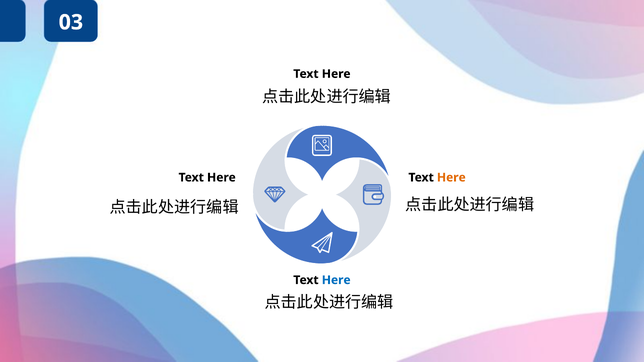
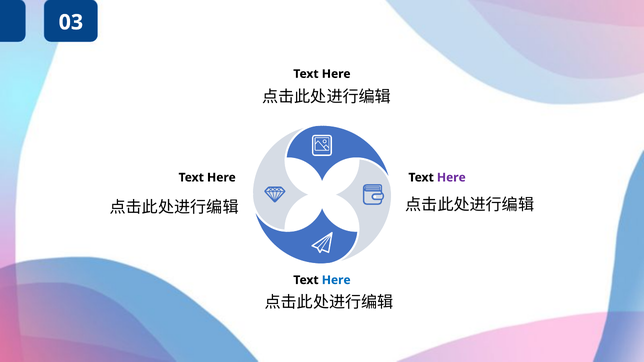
Here colour: orange -> purple (451, 178)
